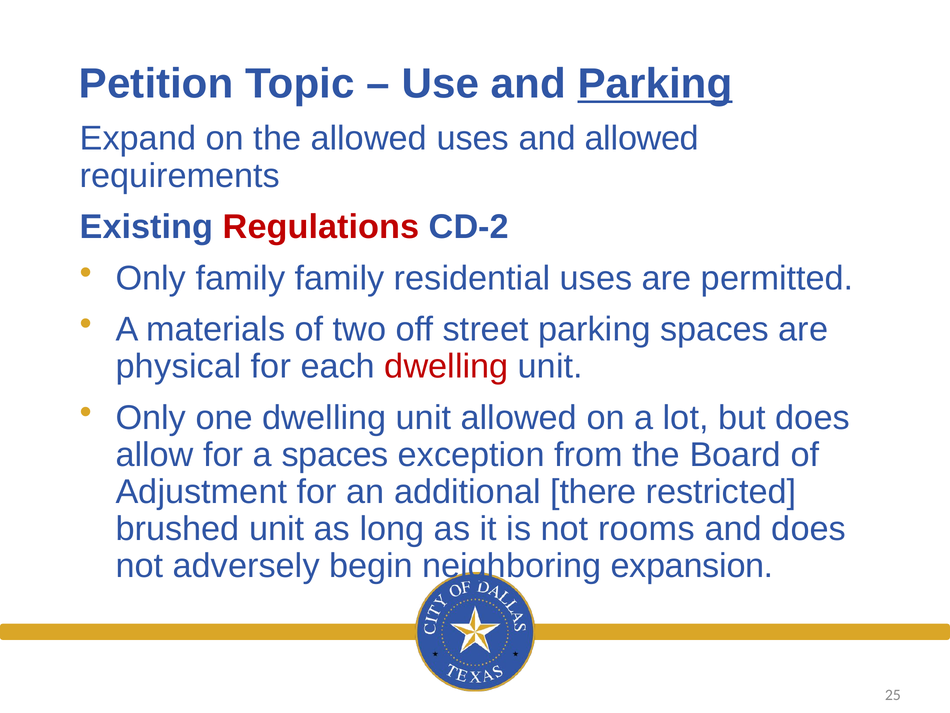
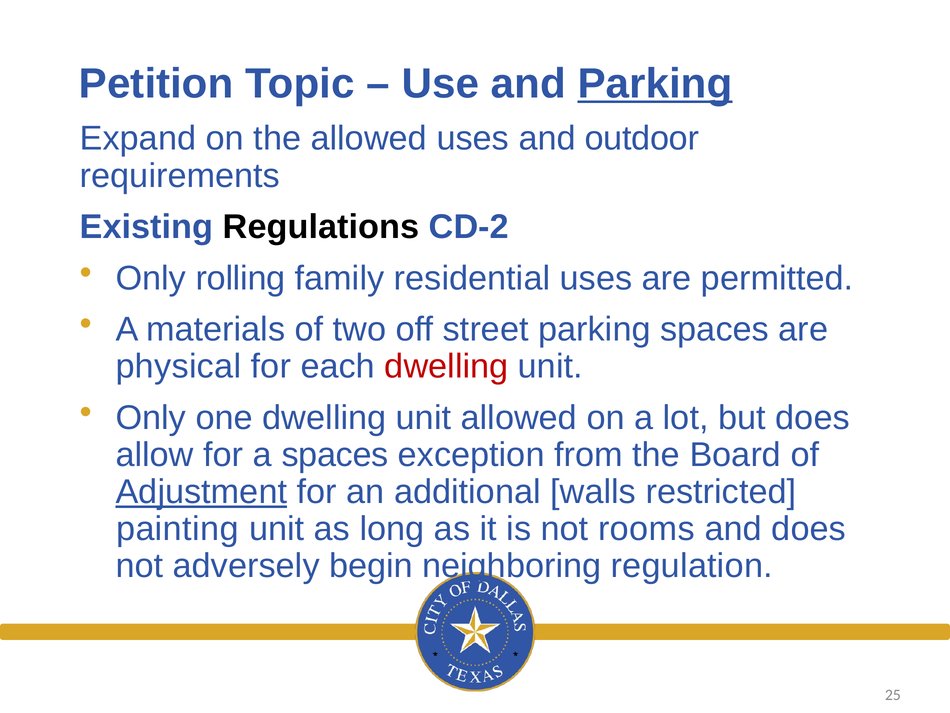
and allowed: allowed -> outdoor (642, 139)
Regulations colour: red -> black (321, 227)
Only family: family -> rolling (241, 278)
Adjustment underline: none -> present (201, 492)
there: there -> walls (593, 492)
brushed: brushed -> painting (177, 529)
expansion: expansion -> regulation (692, 566)
